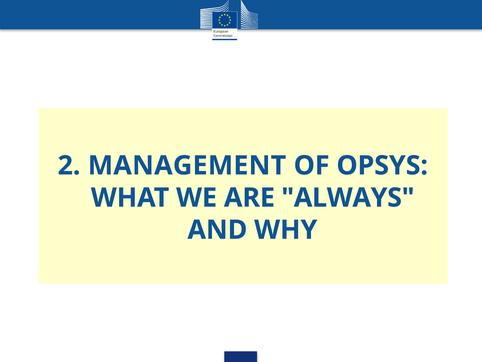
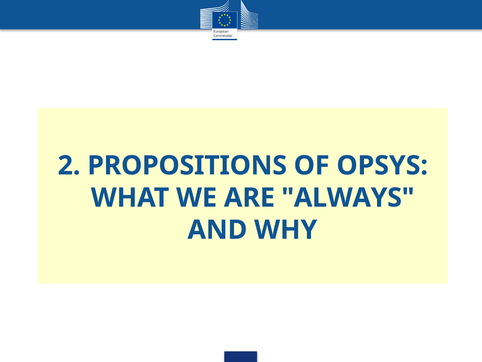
MANAGEMENT: MANAGEMENT -> PROPOSITIONS (187, 165)
